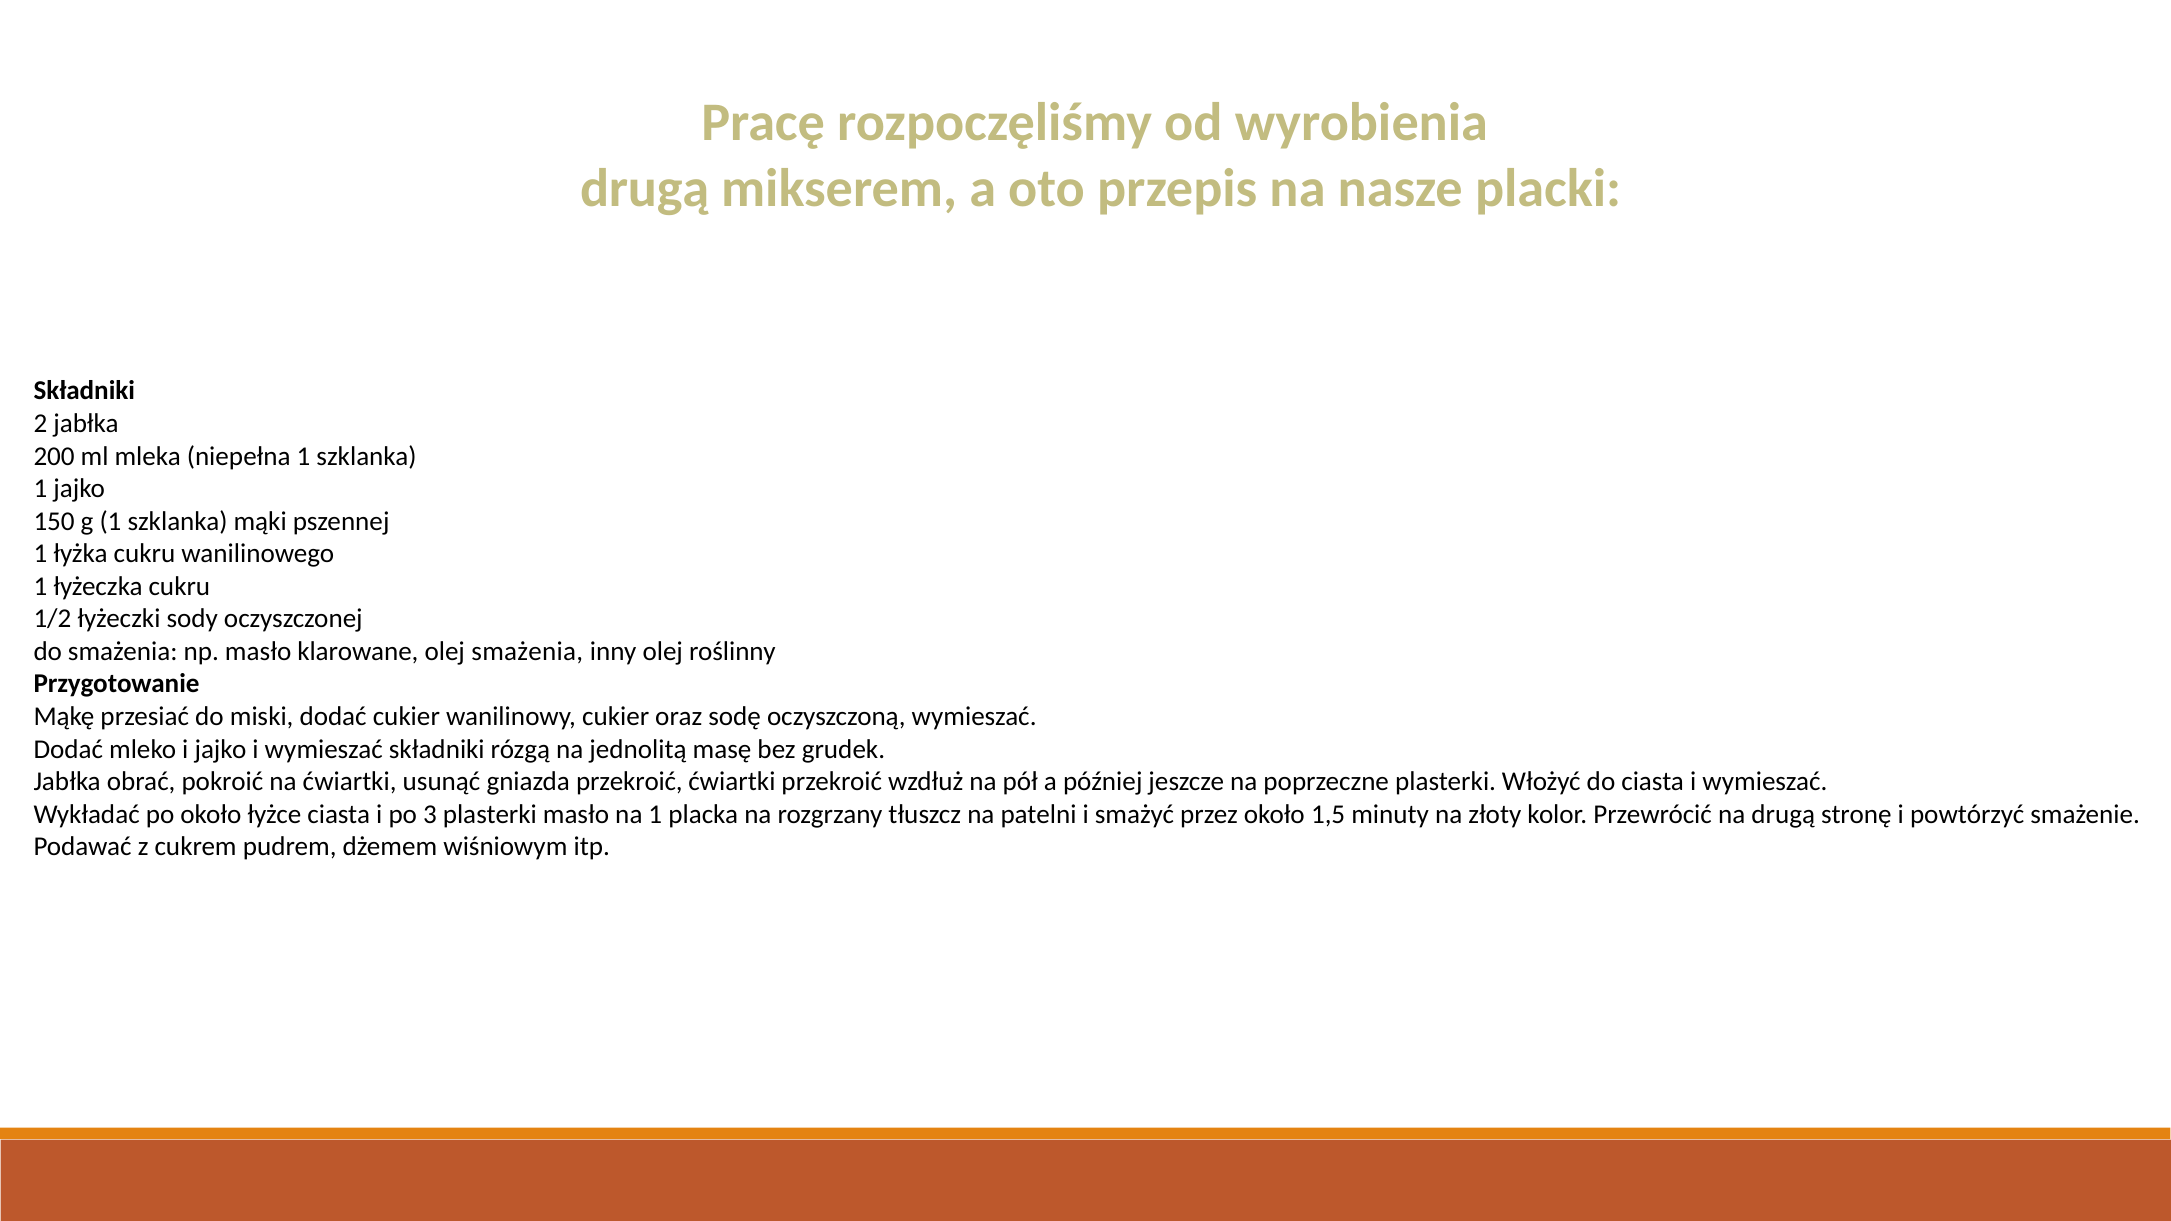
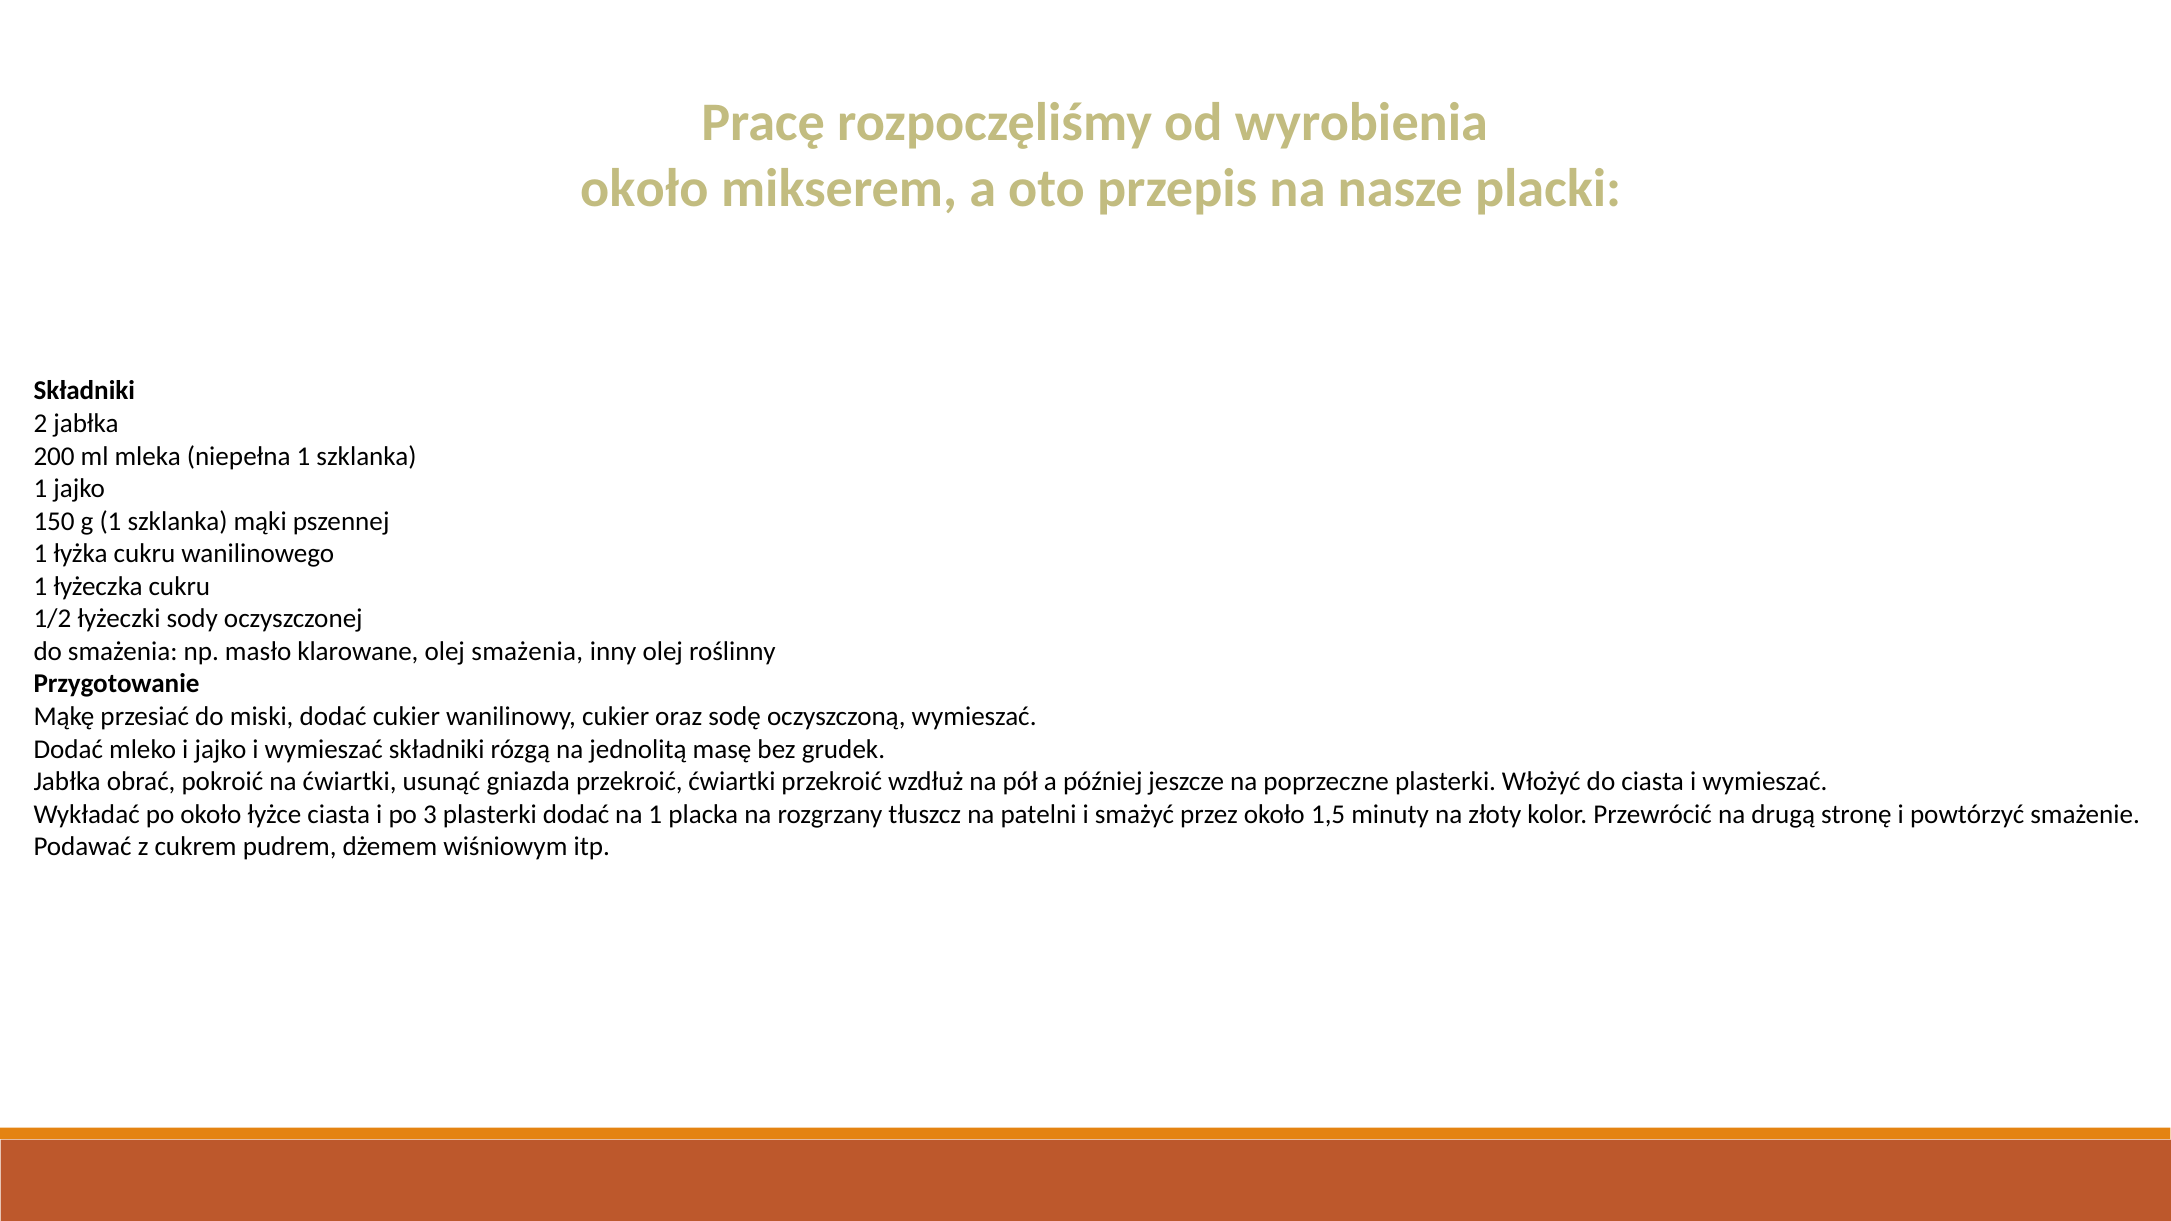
drugą: drugą -> około (644, 188)
plasterki masło: masło -> dodać (576, 814)
